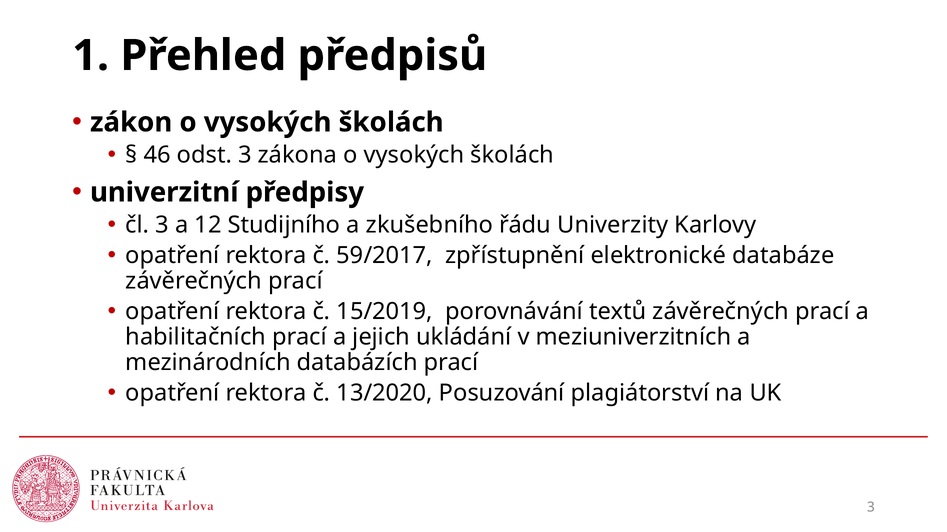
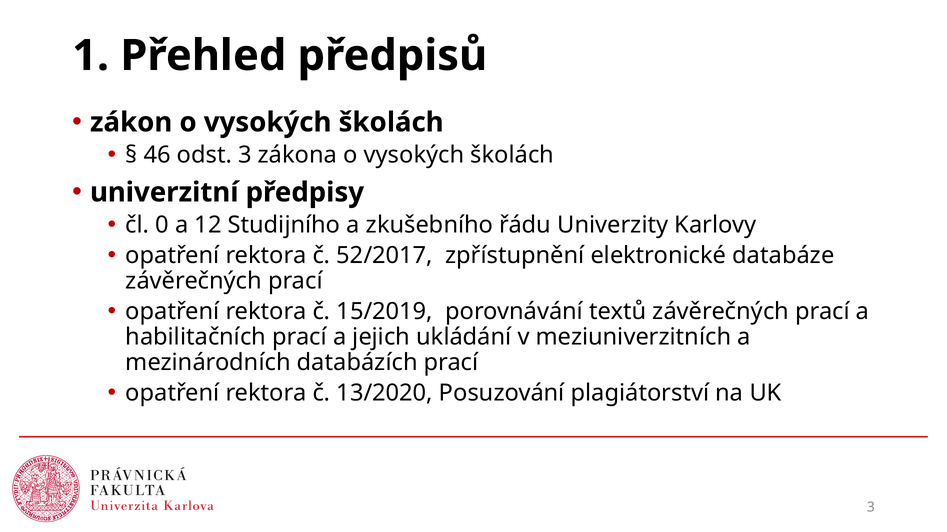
čl 3: 3 -> 0 (162, 225)
59/2017: 59/2017 -> 52/2017 (385, 256)
